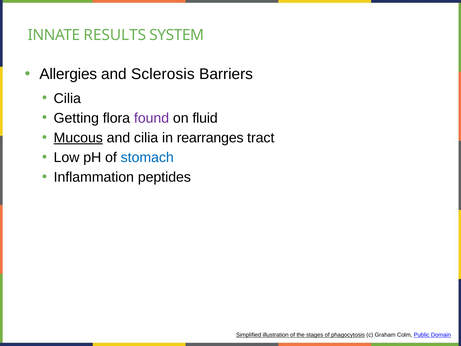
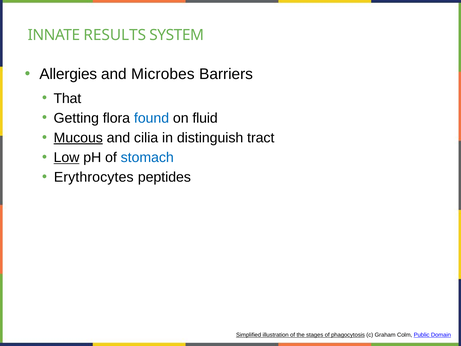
Sclerosis: Sclerosis -> Microbes (163, 74)
Cilia: Cilia -> That (67, 98)
found colour: purple -> blue (152, 118)
rearranges: rearranges -> distinguish (210, 138)
Low underline: none -> present (67, 157)
Inflammation: Inflammation -> Erythrocytes (94, 177)
